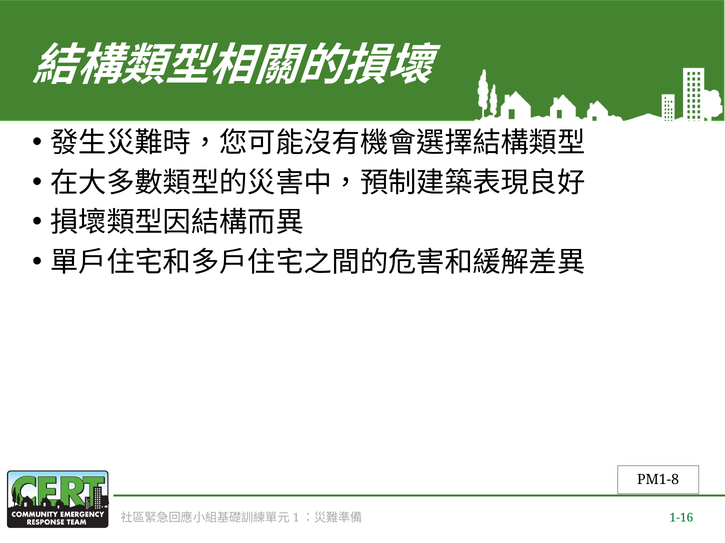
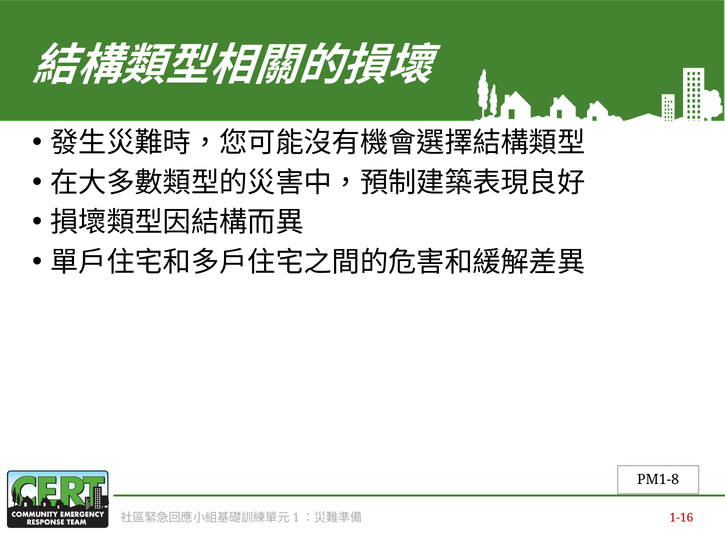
1-16 colour: green -> red (681, 518)
